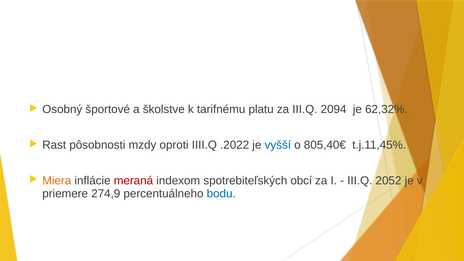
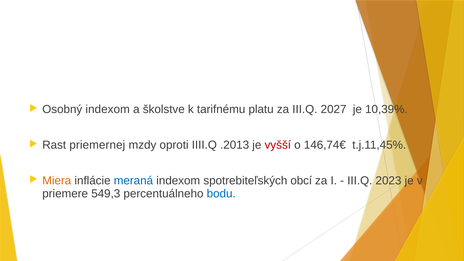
Osobný športové: športové -> indexom (108, 110)
2094: 2094 -> 2027 (334, 110)
62,32%: 62,32% -> 10,39% (386, 110)
pôsobnosti: pôsobnosti -> priemernej (97, 145)
.2022: .2022 -> .2013 (235, 145)
vyšší colour: blue -> red (278, 145)
805,40€: 805,40€ -> 146,74€ (325, 145)
meraná colour: red -> blue (133, 181)
2052: 2052 -> 2023 (388, 181)
274,9: 274,9 -> 549,3 (106, 194)
